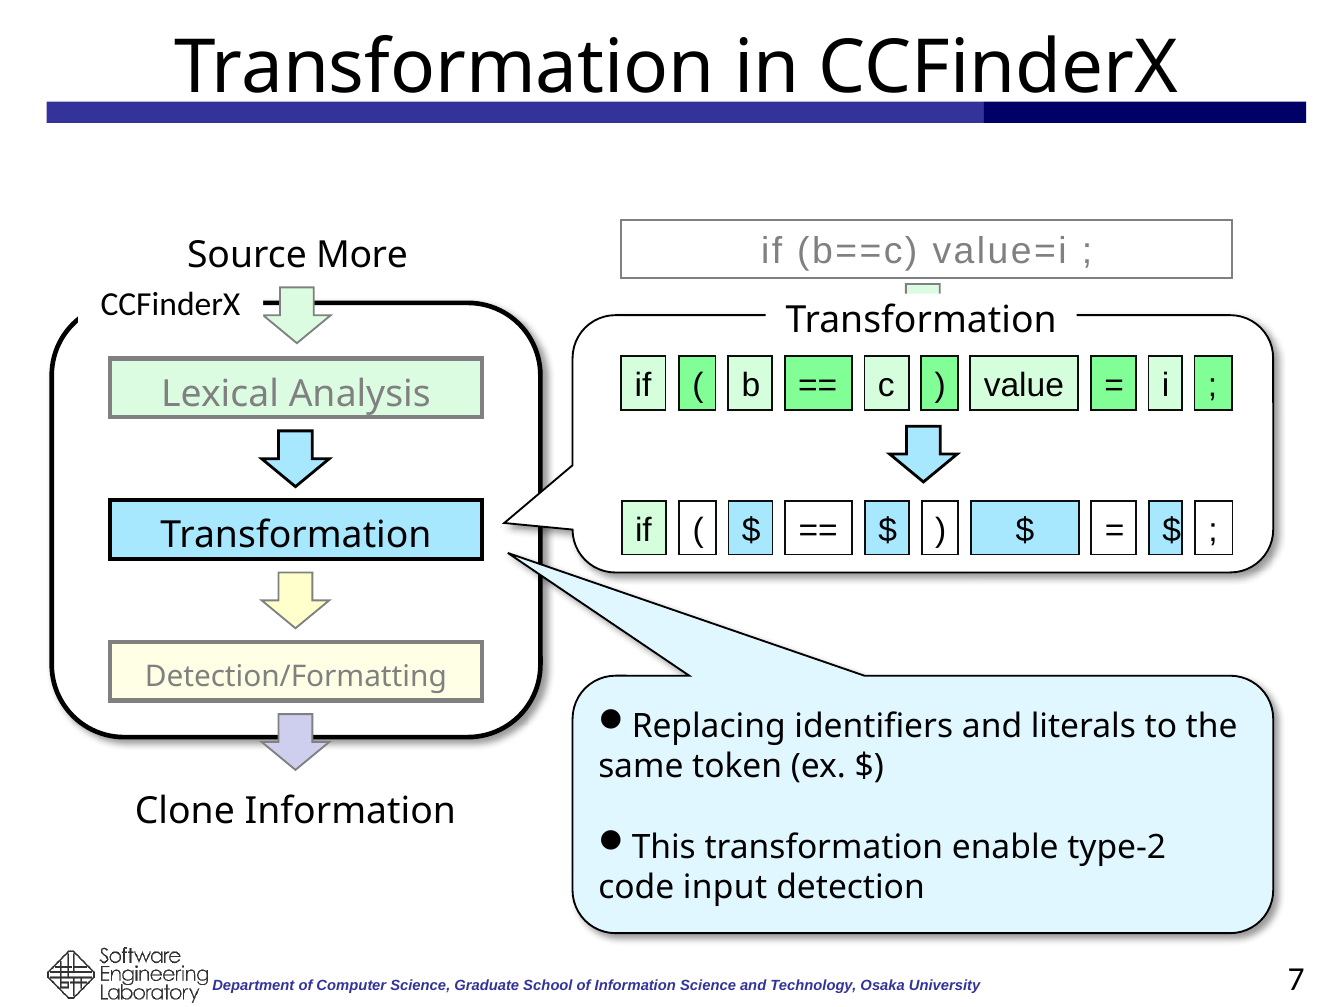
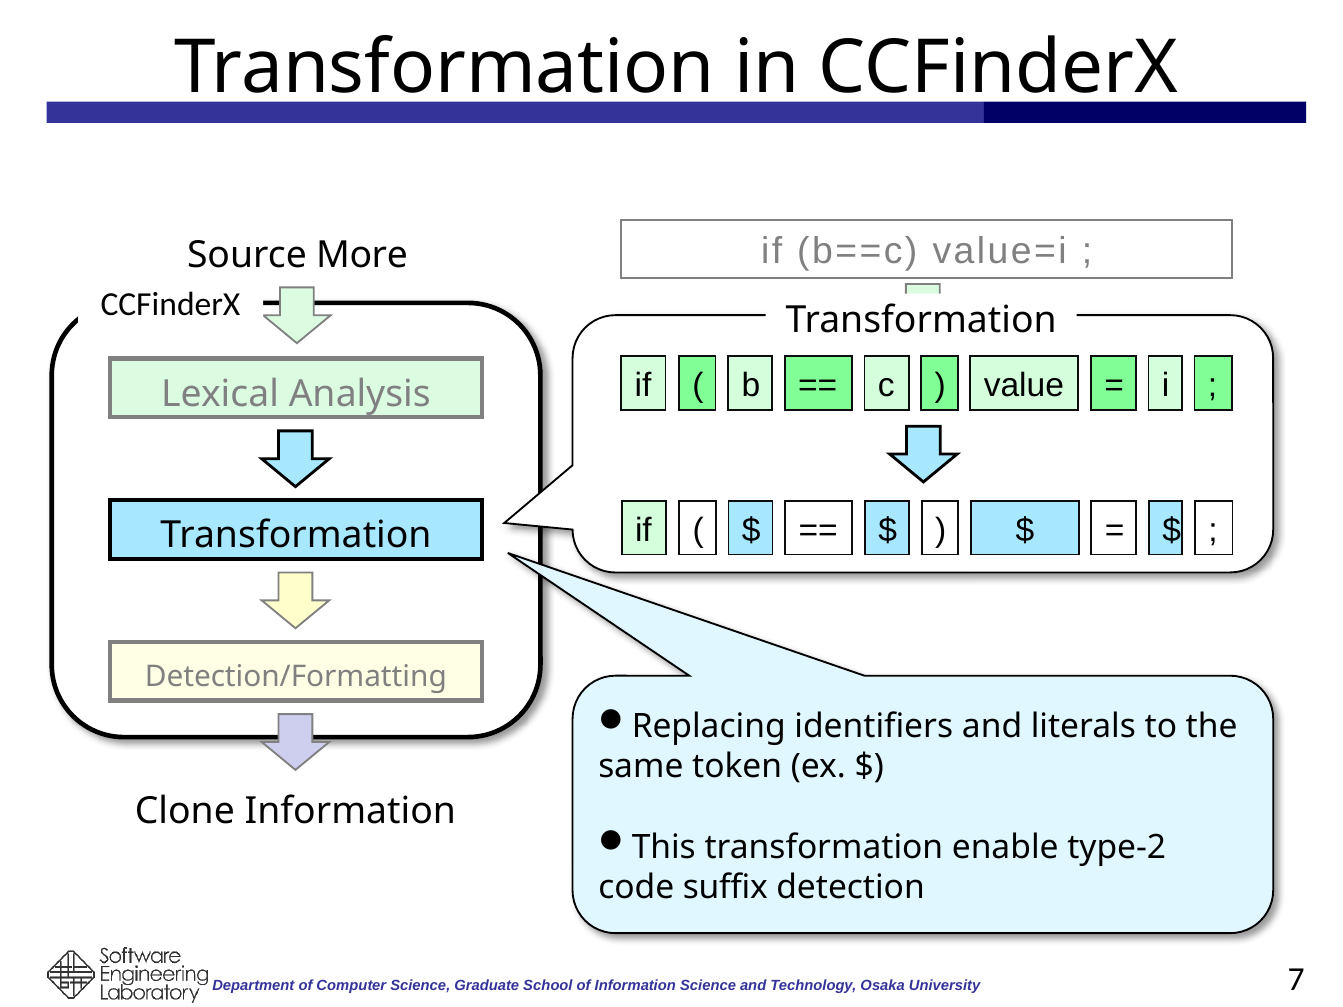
input: input -> suffix (725, 888)
